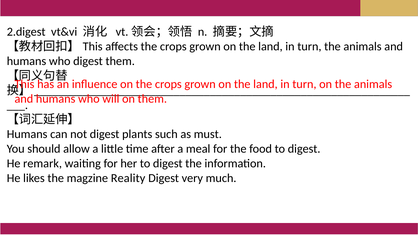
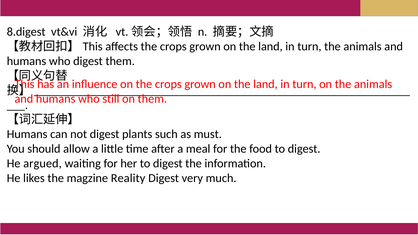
2.digest: 2.digest -> 8.digest (26, 32)
will: will -> still (111, 99)
remark: remark -> argued (42, 164)
